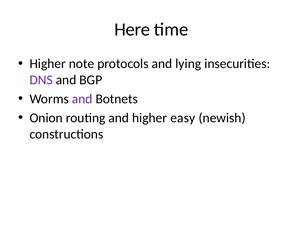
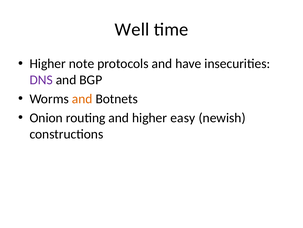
Here: Here -> Well (132, 29)
lying: lying -> have (188, 64)
and colour: purple -> orange (82, 99)
